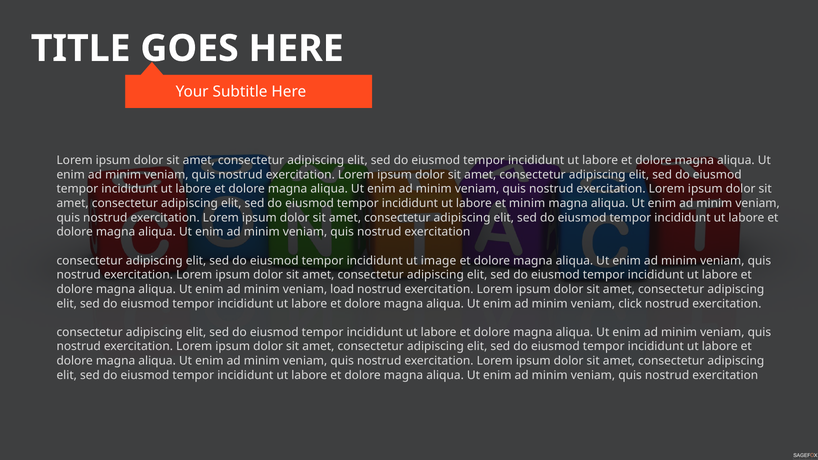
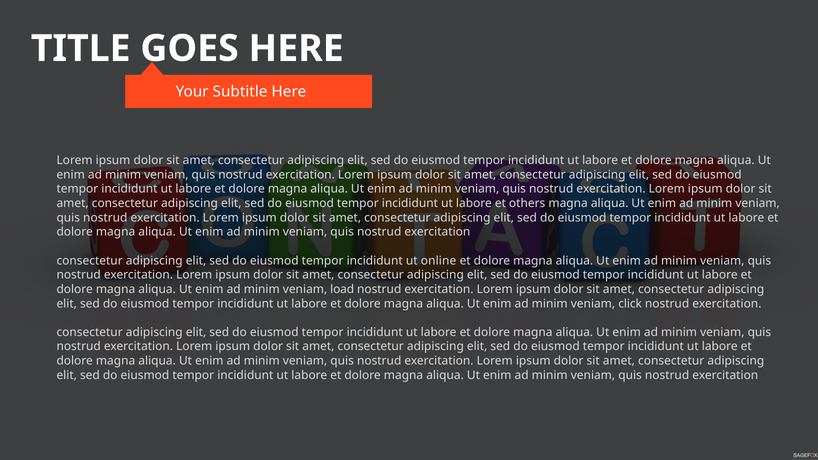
et minim: minim -> others (527, 203)
image: image -> online (439, 261)
